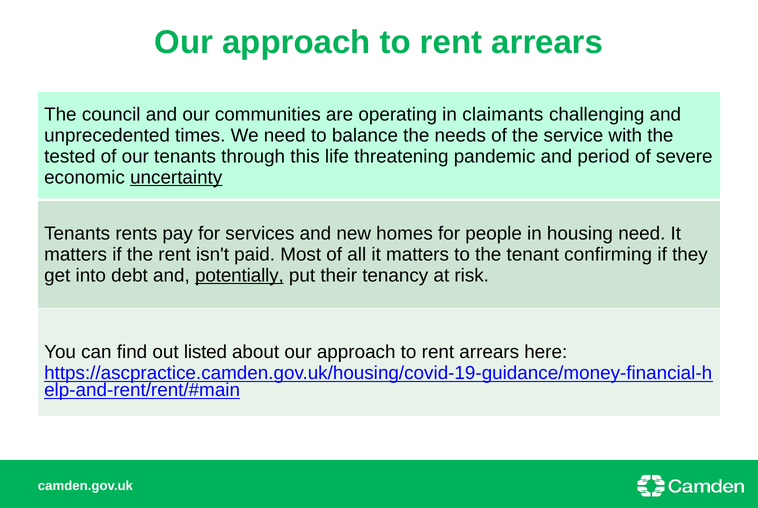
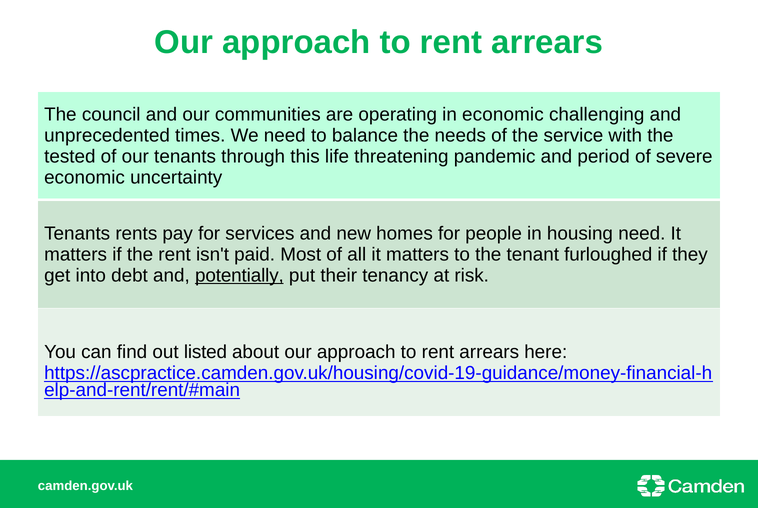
in claimants: claimants -> economic (503, 115)
uncertainty underline: present -> none (176, 178)
confirming: confirming -> furloughed (608, 255)
